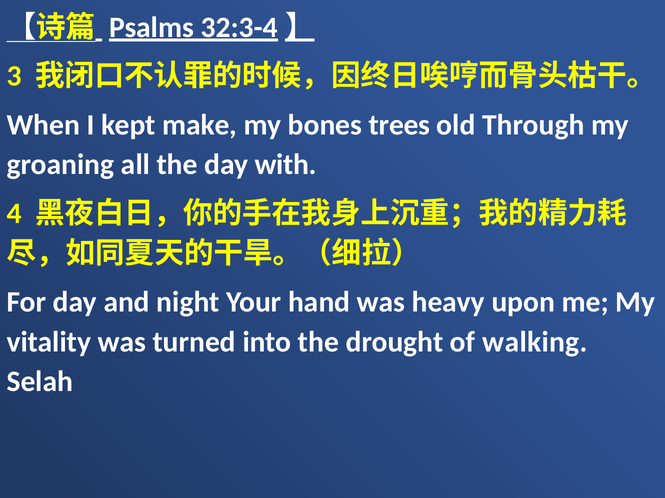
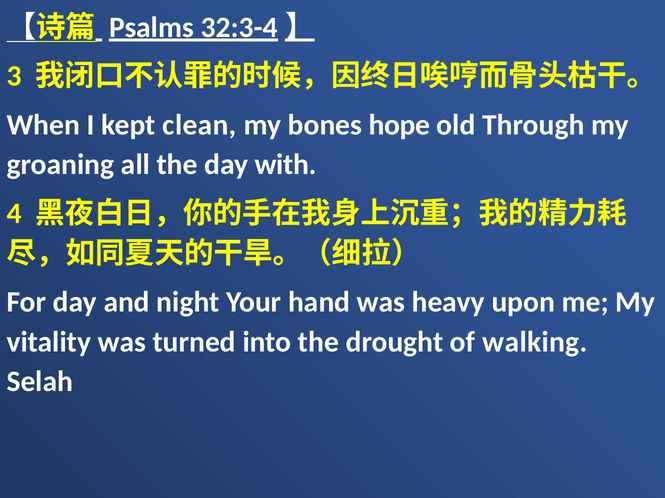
make: make -> clean (199, 125)
trees: trees -> hope (399, 125)
